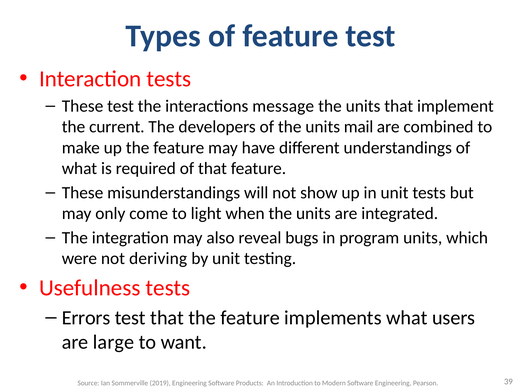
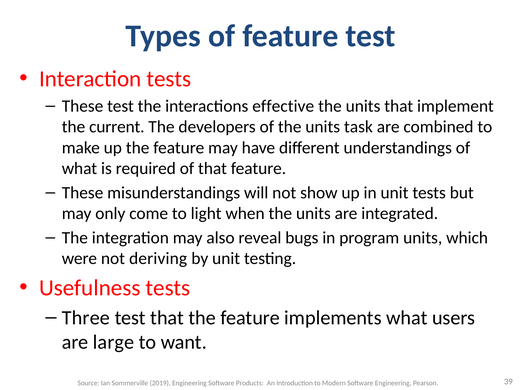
message: message -> effective (283, 106)
mail: mail -> task (358, 127)
Errors: Errors -> Three (86, 318)
